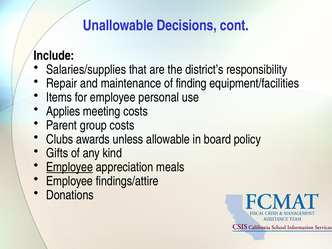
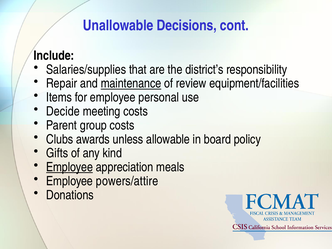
maintenance underline: none -> present (131, 83)
finding: finding -> review (191, 83)
Applies: Applies -> Decide (63, 111)
findings/attire: findings/attire -> powers/attire (127, 181)
